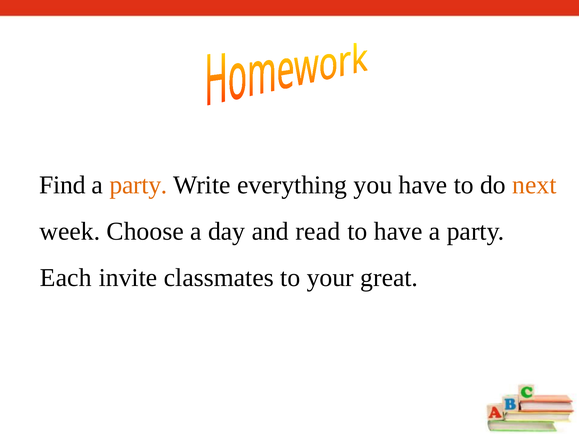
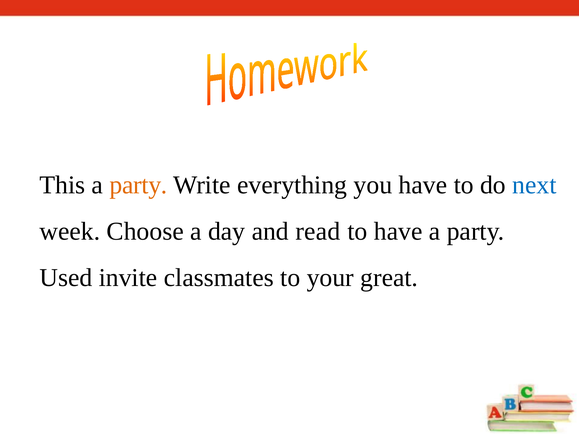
Find: Find -> This (62, 185)
next colour: orange -> blue (534, 185)
Each: Each -> Used (66, 278)
